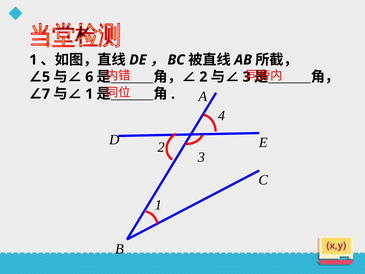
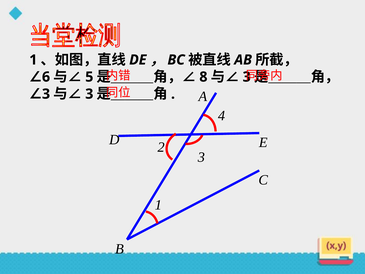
5: 5 -> 6 (46, 77)
6: 6 -> 5 (89, 77)
2: 2 -> 8 (203, 77)
7: 7 -> 3 (46, 94)
1: 1 -> 3 (89, 94)
